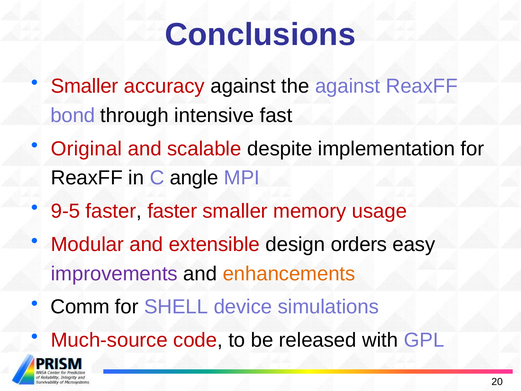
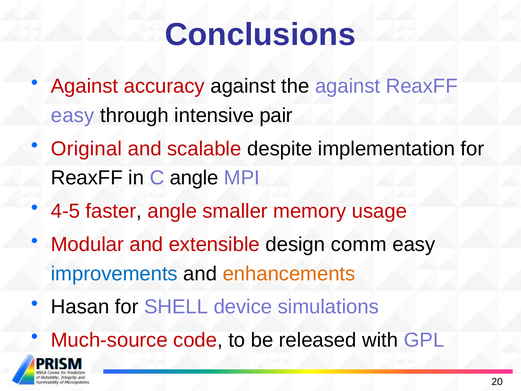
Smaller: Smaller -> Against (85, 86)
bond: bond -> easy (73, 115)
fast: fast -> pair (276, 115)
9-5: 9-5 -> 4-5 (65, 211)
faster faster: faster -> angle (172, 211)
orders: orders -> comm (359, 244)
improvements colour: purple -> blue (114, 273)
Comm: Comm -> Hasan (80, 307)
